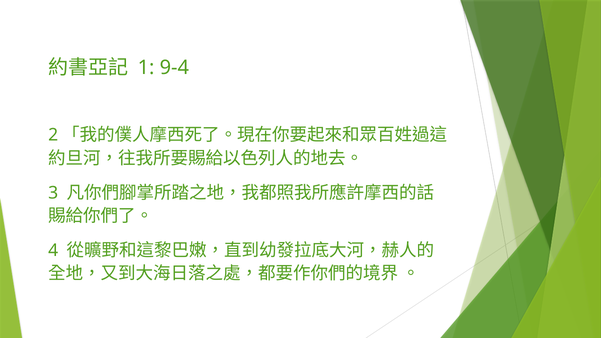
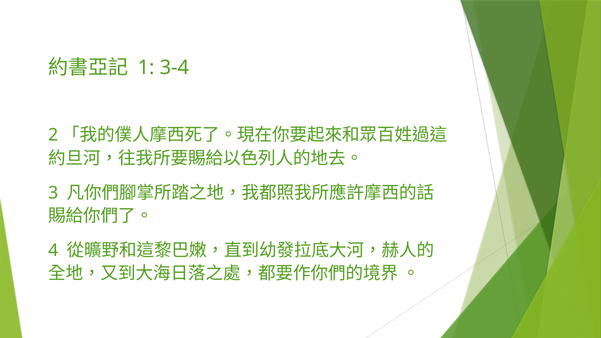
9-4: 9-4 -> 3-4 (174, 68)
